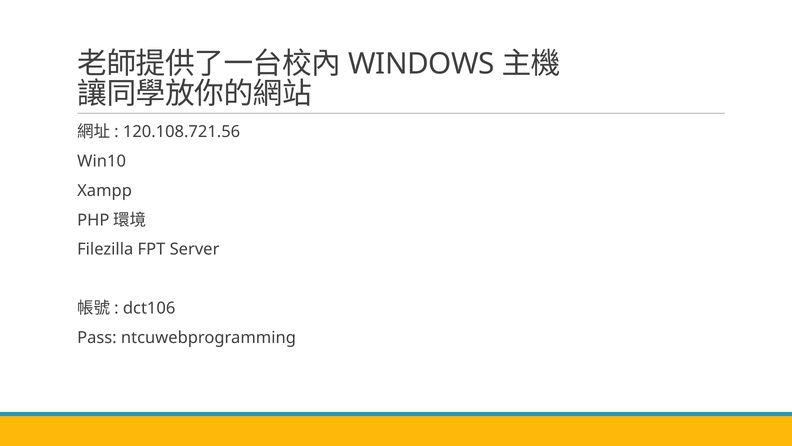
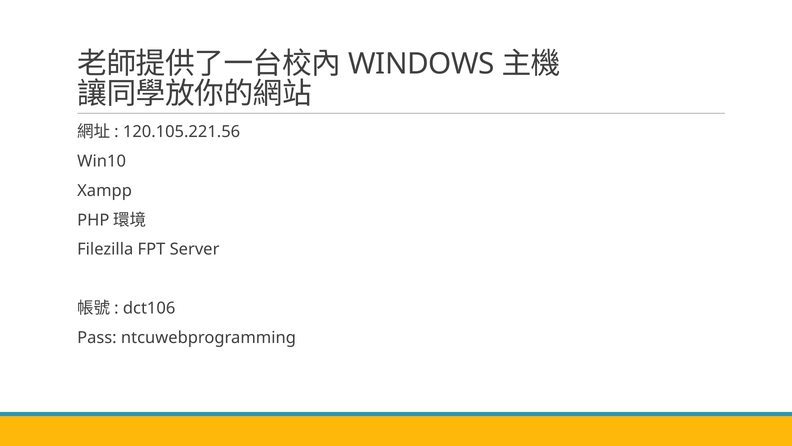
120.108.721.56: 120.108.721.56 -> 120.105.221.56 (182, 132)
